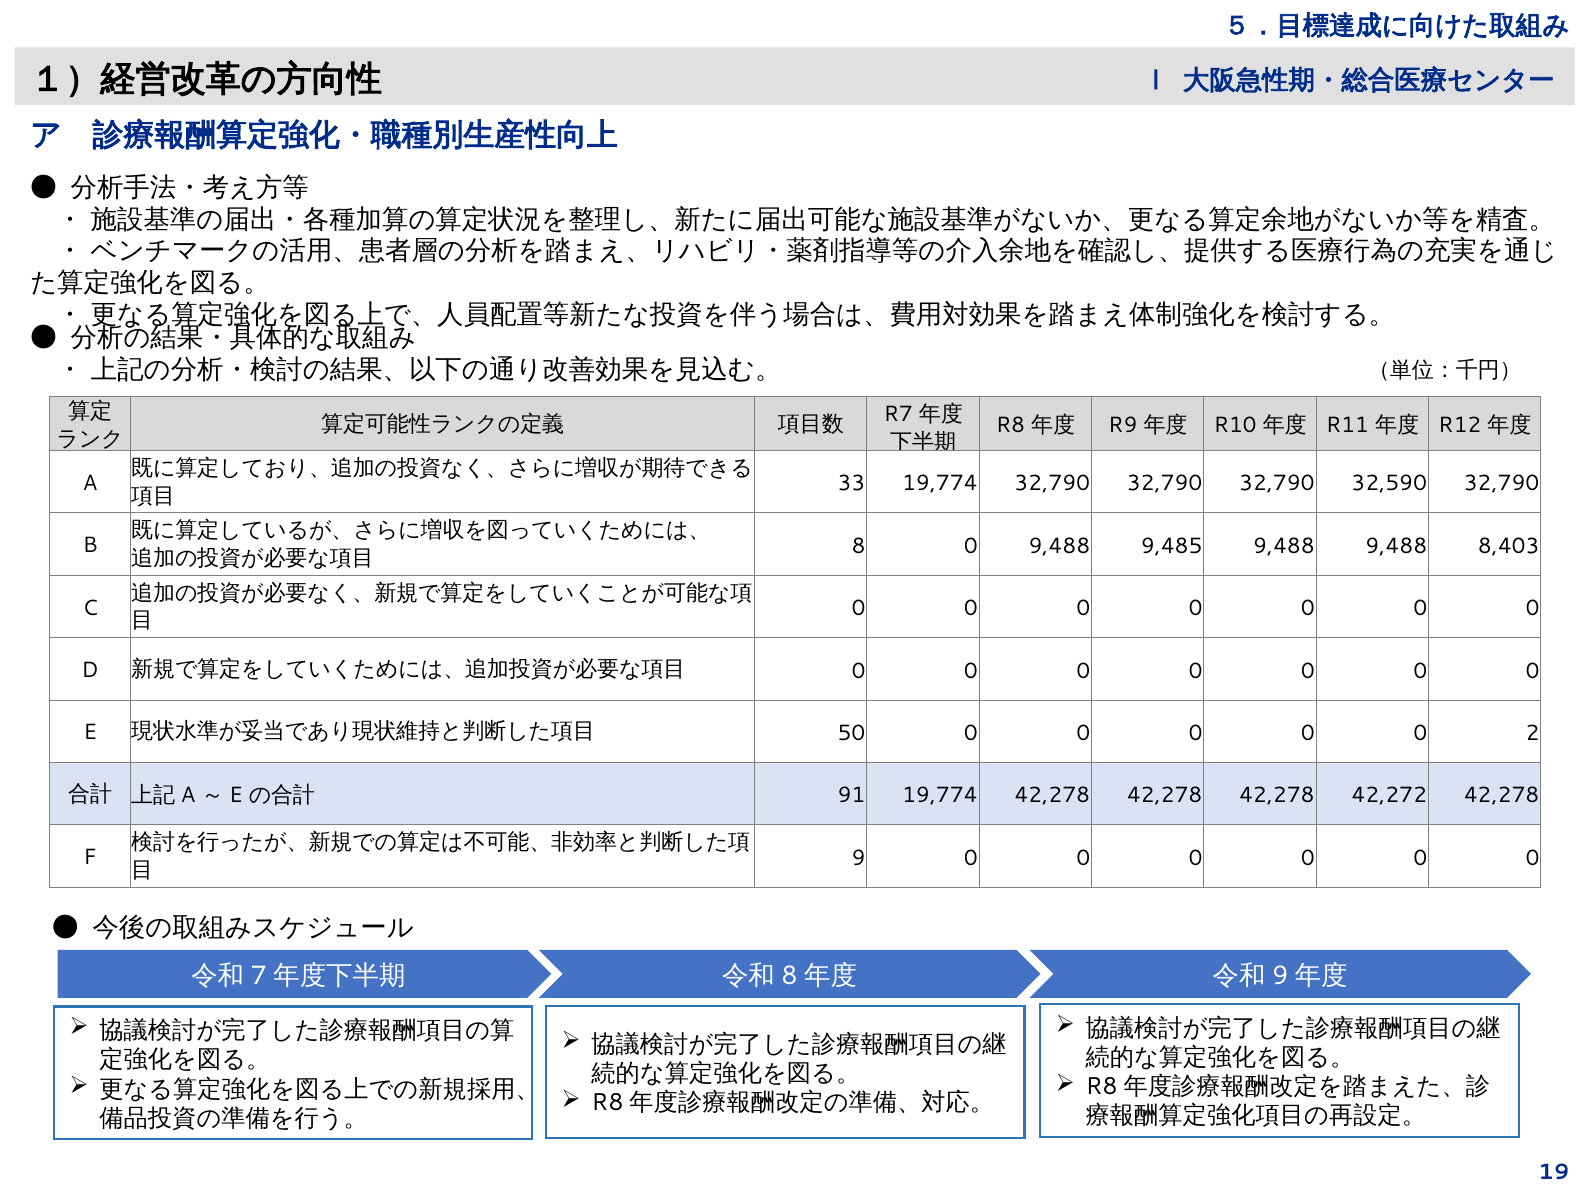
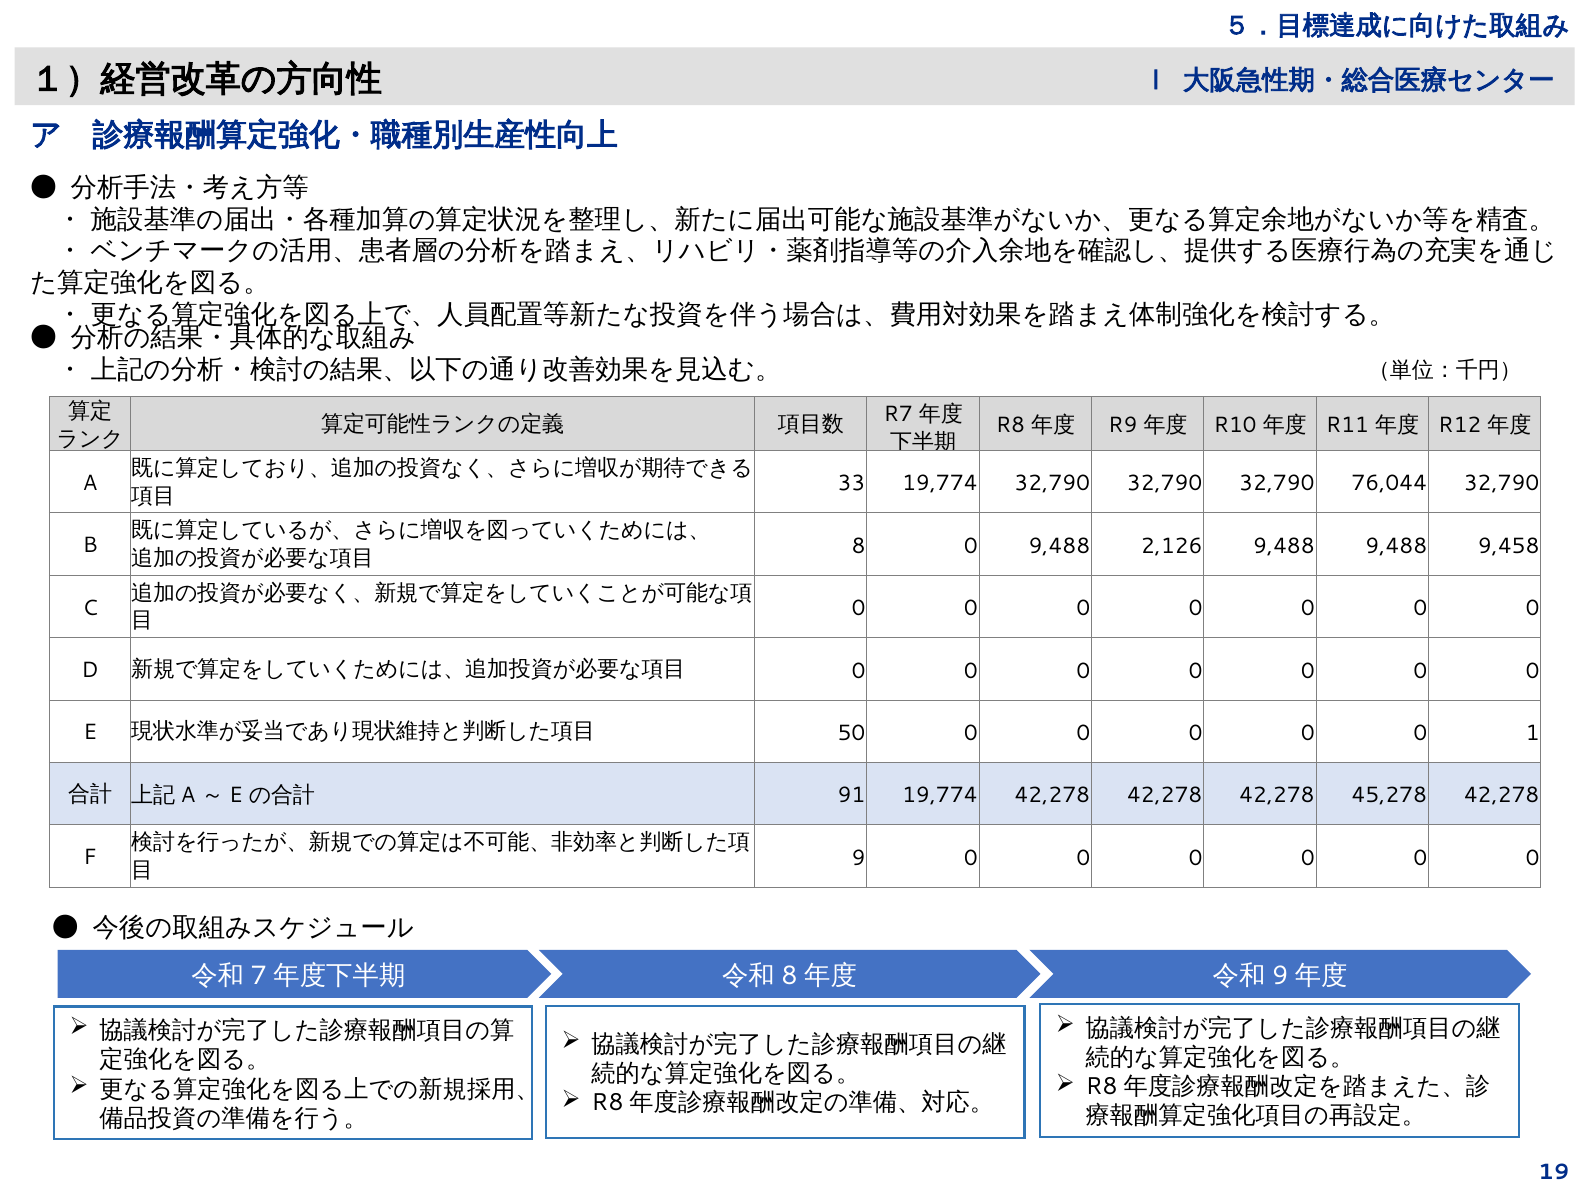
32,590: 32,590 -> 76,044 (1389, 484)
9,485: 9,485 -> 2,126 (1172, 546)
8,403: 8,403 -> 9,458 (1509, 546)
2: 2 -> 1 (1533, 733)
42,272: 42,272 -> 45,278 (1389, 796)
